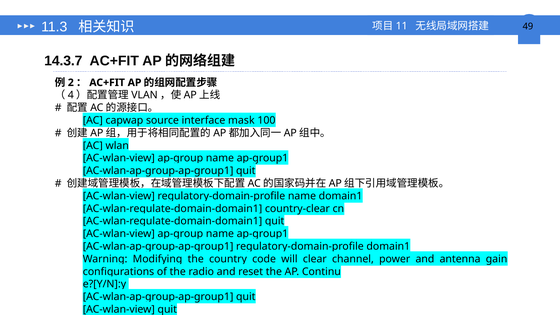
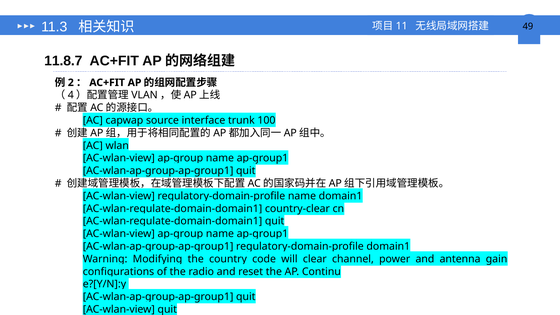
14.3.7: 14.3.7 -> 11.8.7 (63, 61)
mask: mask -> trunk (241, 120)
